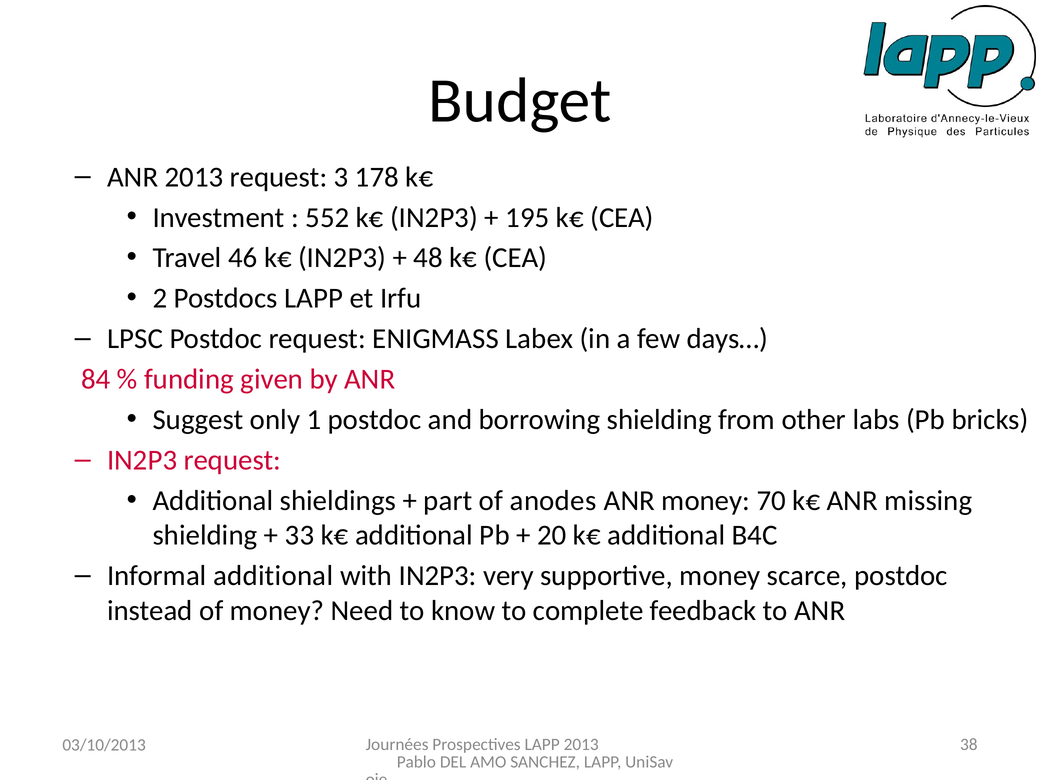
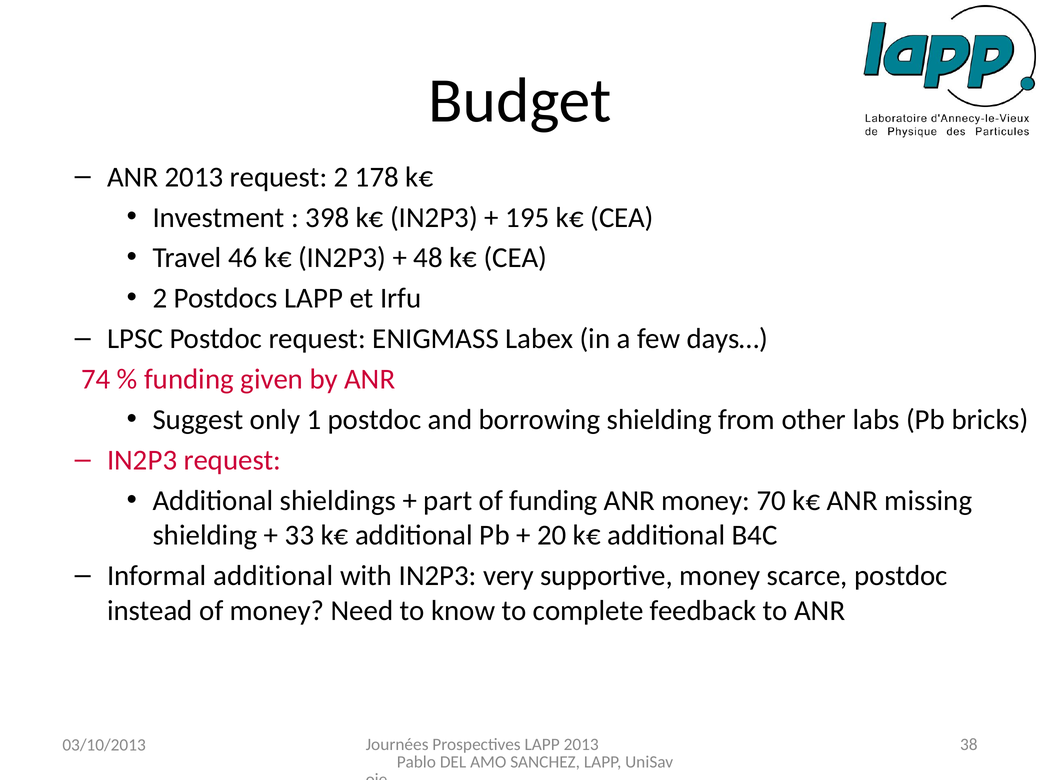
request 3: 3 -> 2 (341, 177)
552: 552 -> 398 (327, 217)
84: 84 -> 74 (96, 379)
of anodes: anodes -> funding (553, 501)
